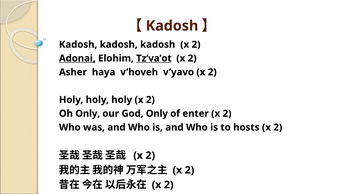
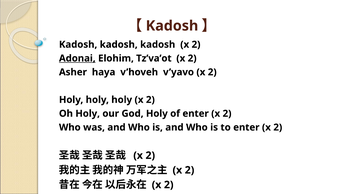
Tz’va’ot underline: present -> none (154, 58)
Oh Only: Only -> Holy (88, 113)
God Only: Only -> Holy (157, 113)
to hosts: hosts -> enter (246, 127)
